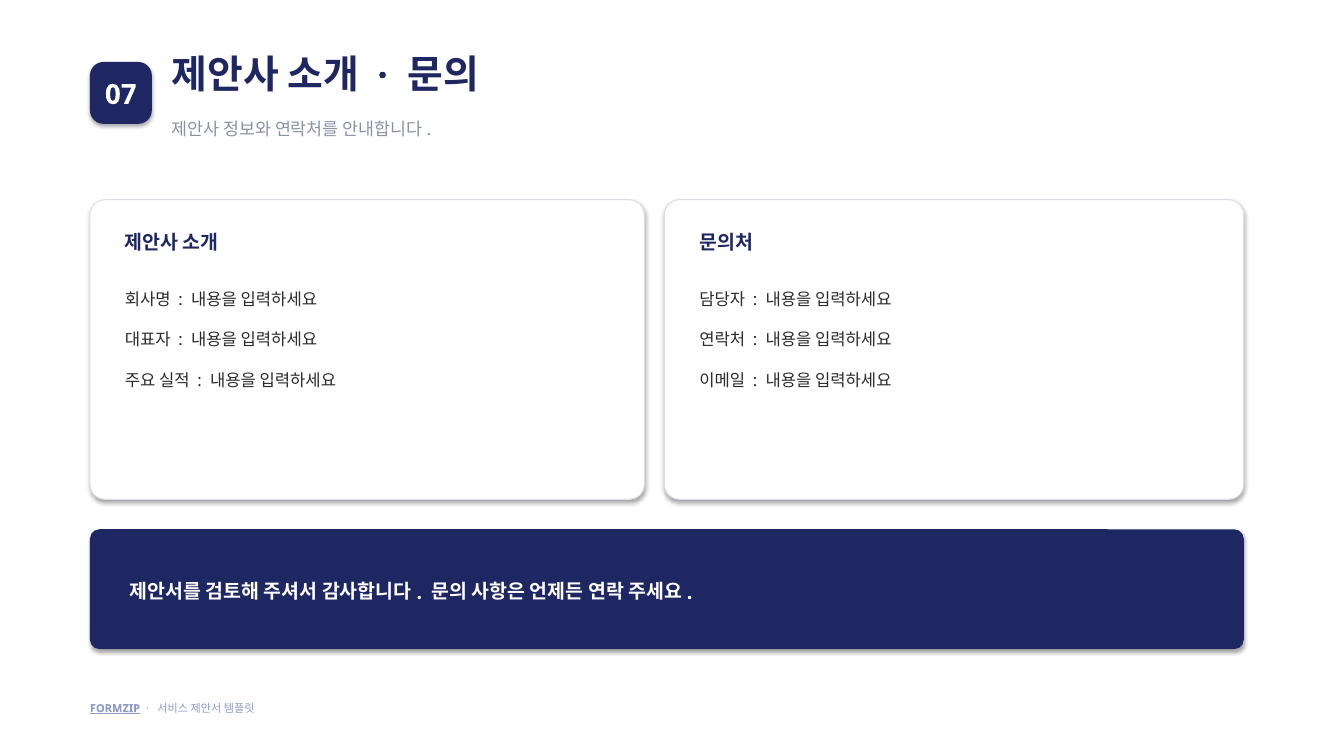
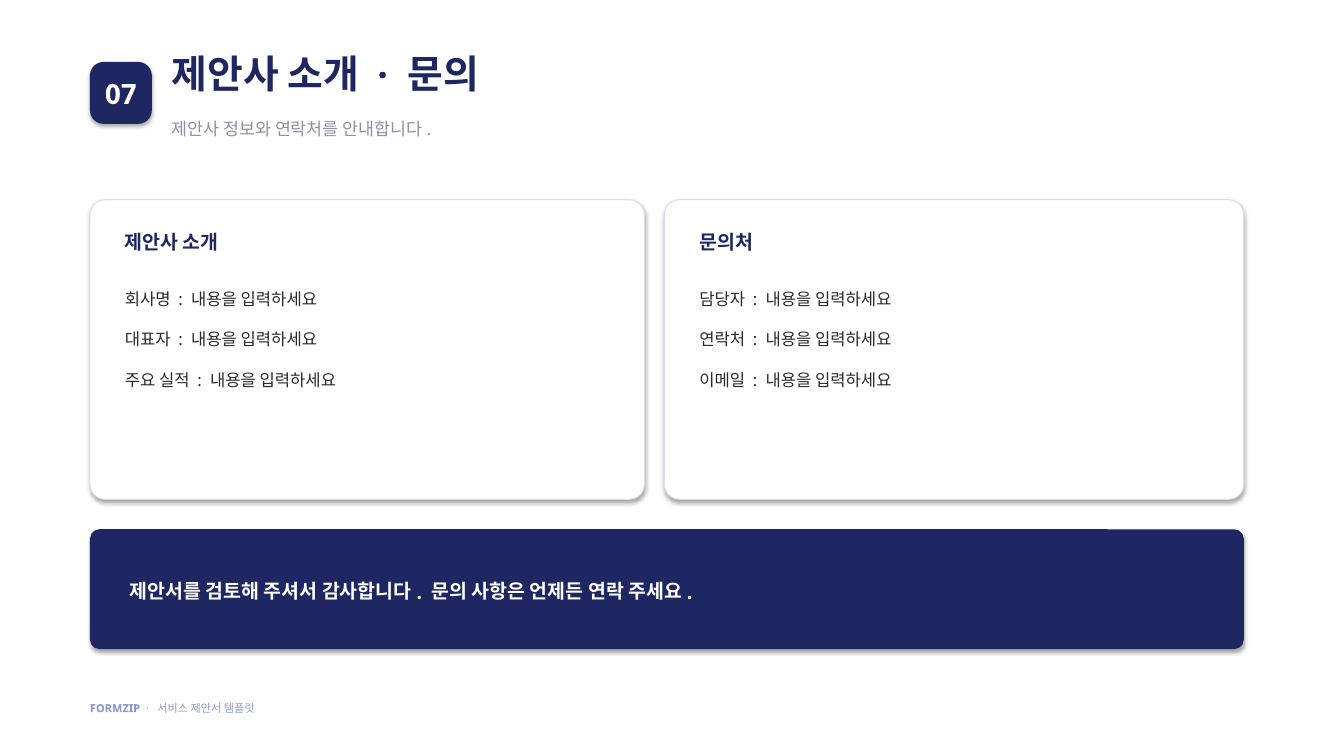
FORMZIP underline: present -> none (115, 709)
